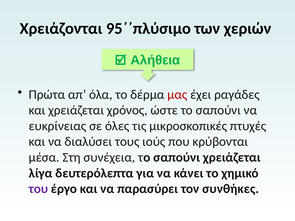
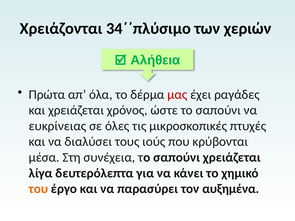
95΄΄πλύσιμο: 95΄΄πλύσιμο -> 34΄΄πλύσιμο (148, 28)
του colour: purple -> orange (38, 189)
συνθήκες: συνθήκες -> αυξημένα (231, 189)
